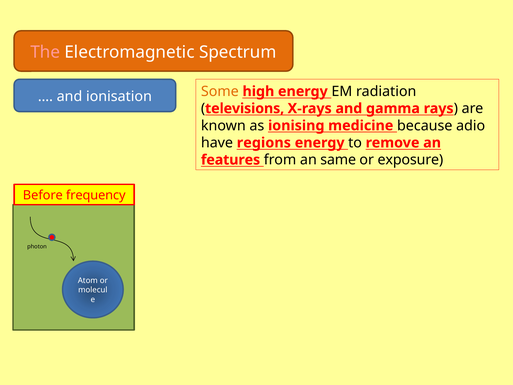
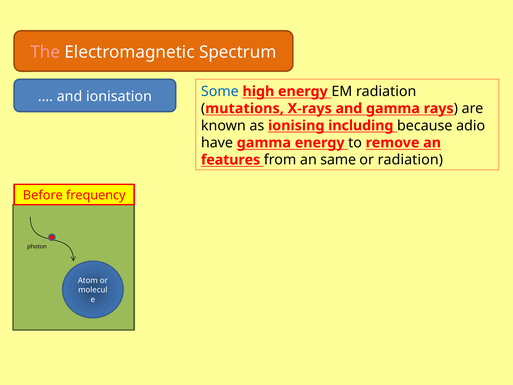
Some colour: orange -> blue (220, 91)
televisions: televisions -> mutations (245, 108)
medicine: medicine -> including (361, 126)
have regions: regions -> gamma (264, 143)
or exposure: exposure -> radiation (410, 160)
